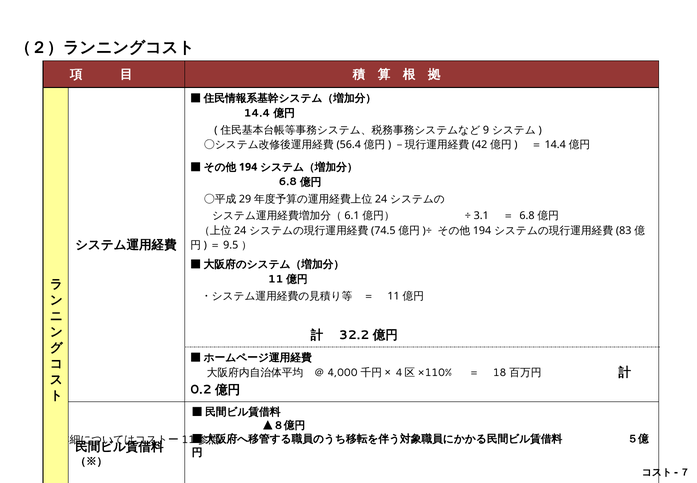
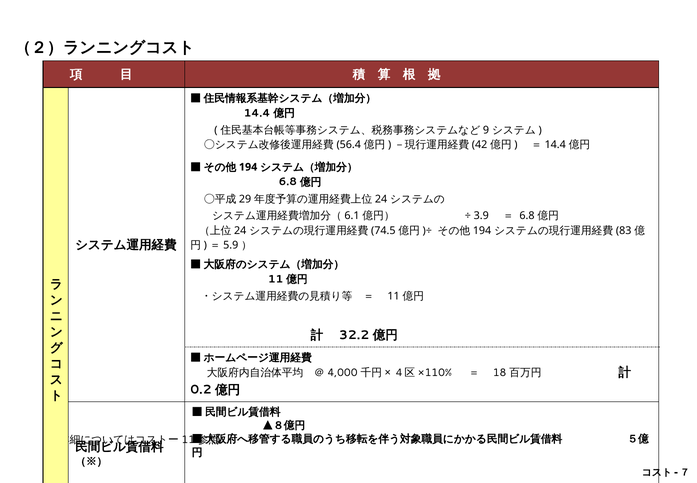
3.1: 3.1 -> 3.9 (481, 216)
9.5: 9.5 -> 5.9 (231, 245)
